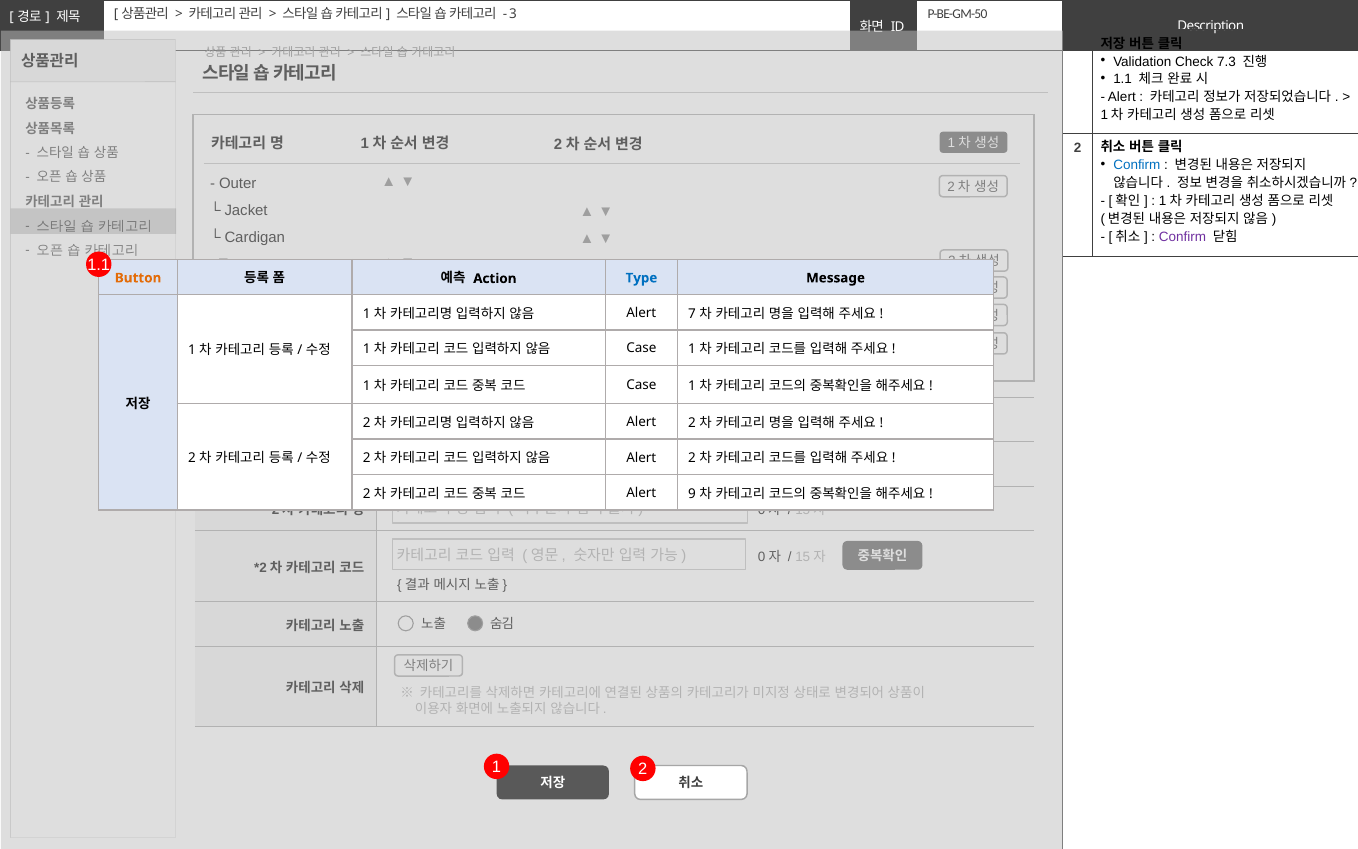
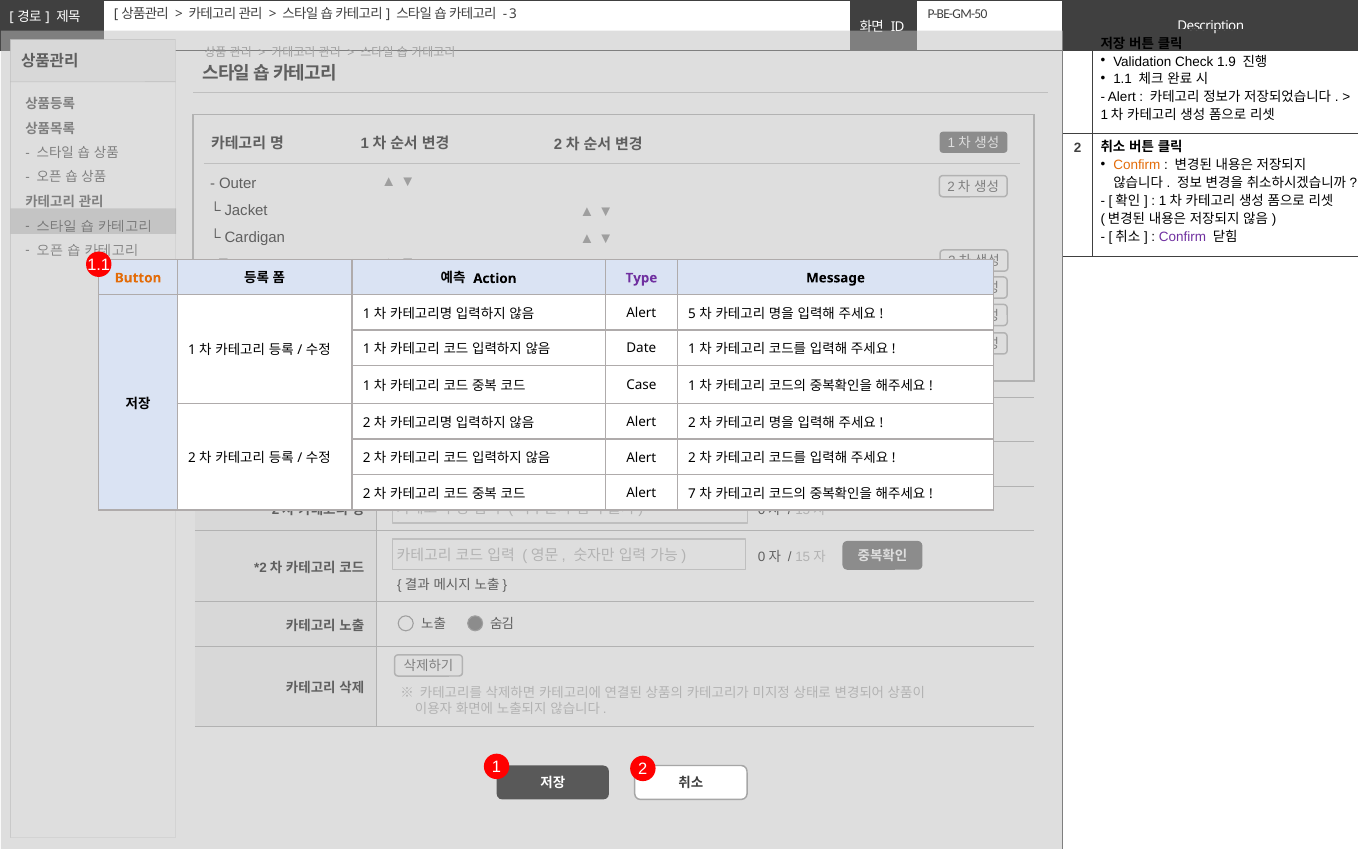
7.3: 7.3 -> 1.9 (1226, 62)
Confirm colour: blue -> orange (1137, 165)
Type colour: blue -> purple (641, 278)
7: 7 -> 5 (692, 314)
Case: Case -> Date (641, 348)
9: 9 -> 7 (692, 493)
